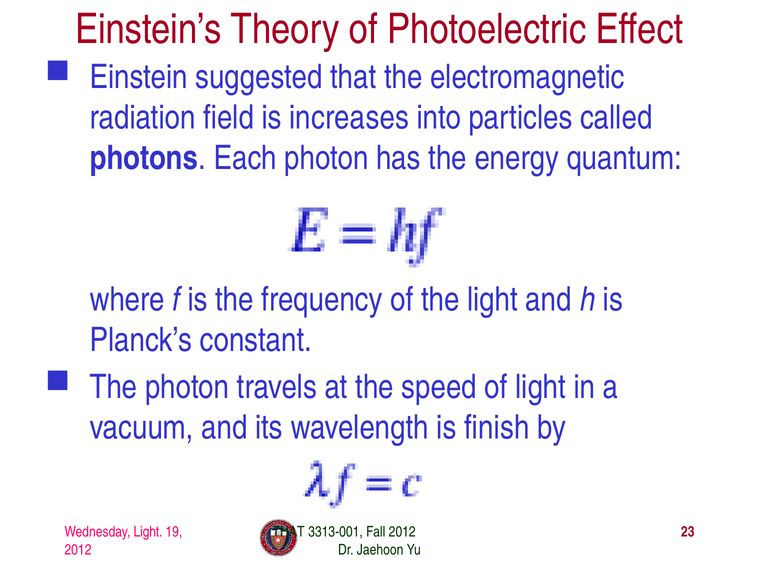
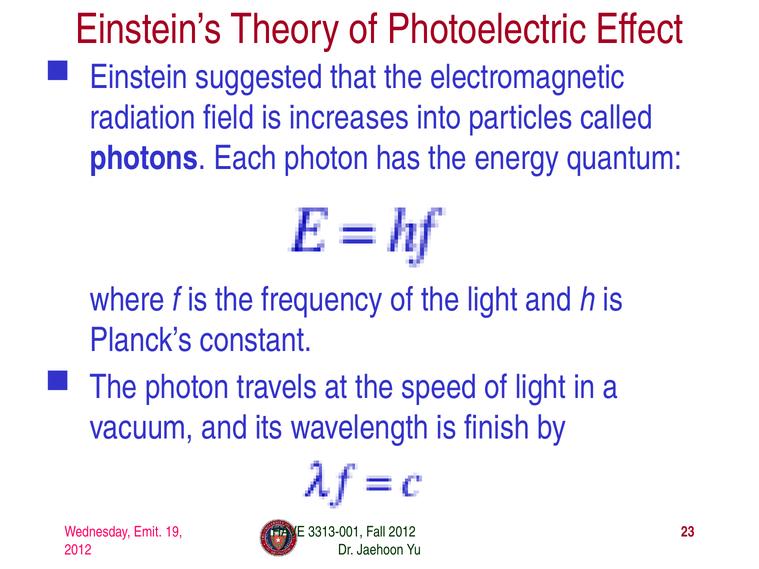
Wednesday Light: Light -> Emit (148, 532)
THAT: THAT -> HAVE (289, 532)
